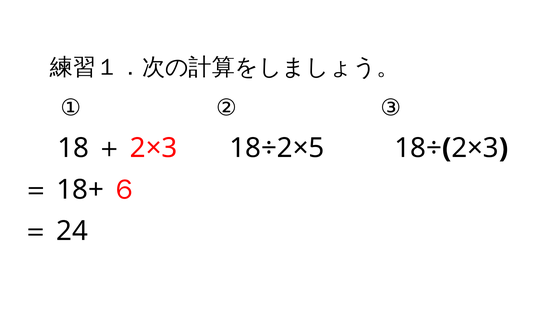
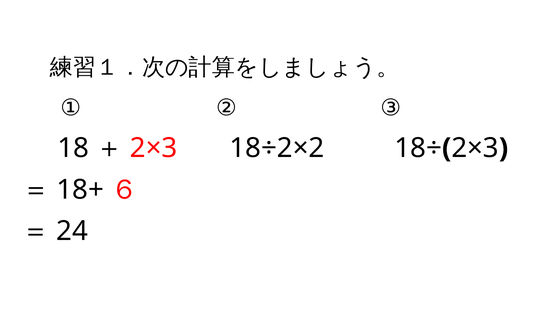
18÷2×5: 18÷2×5 -> 18÷2×2 (277, 148)
